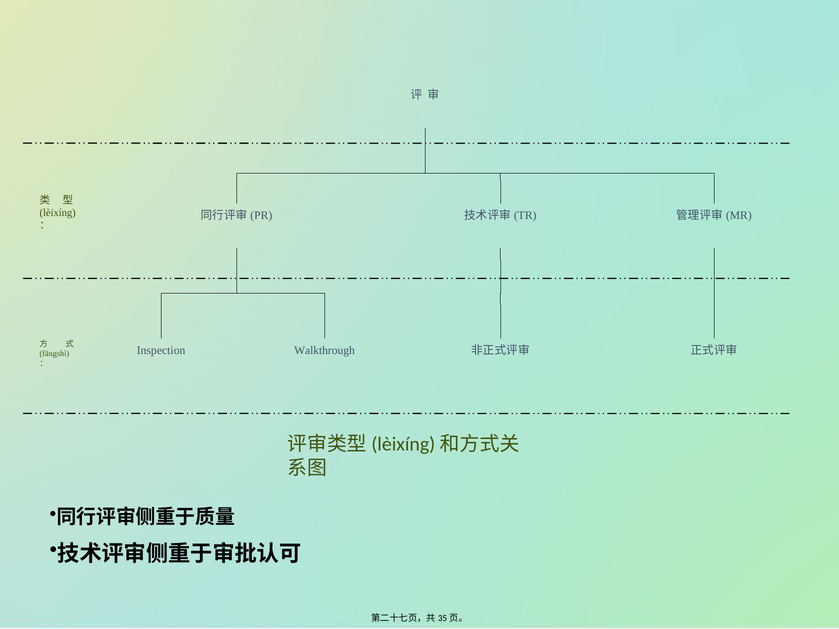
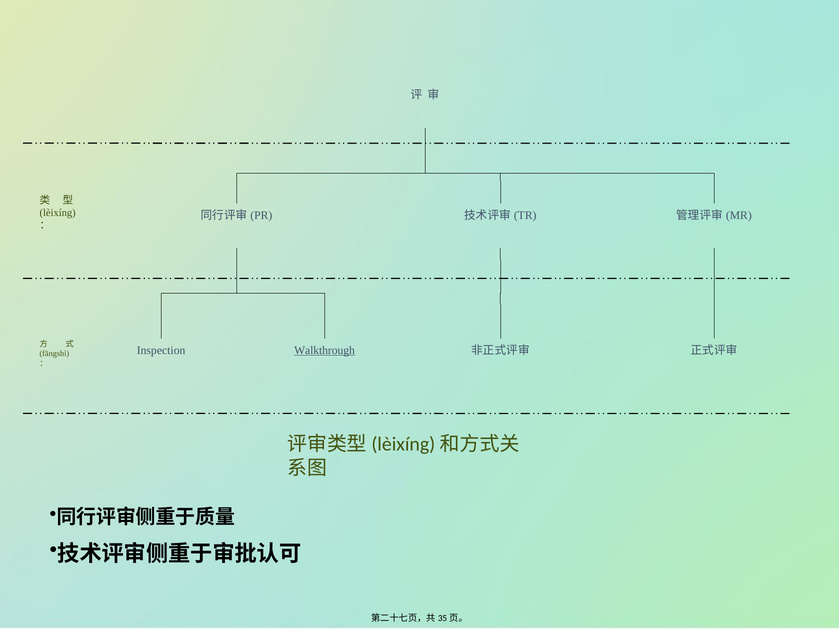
Walkthrough underline: none -> present (325, 350)
